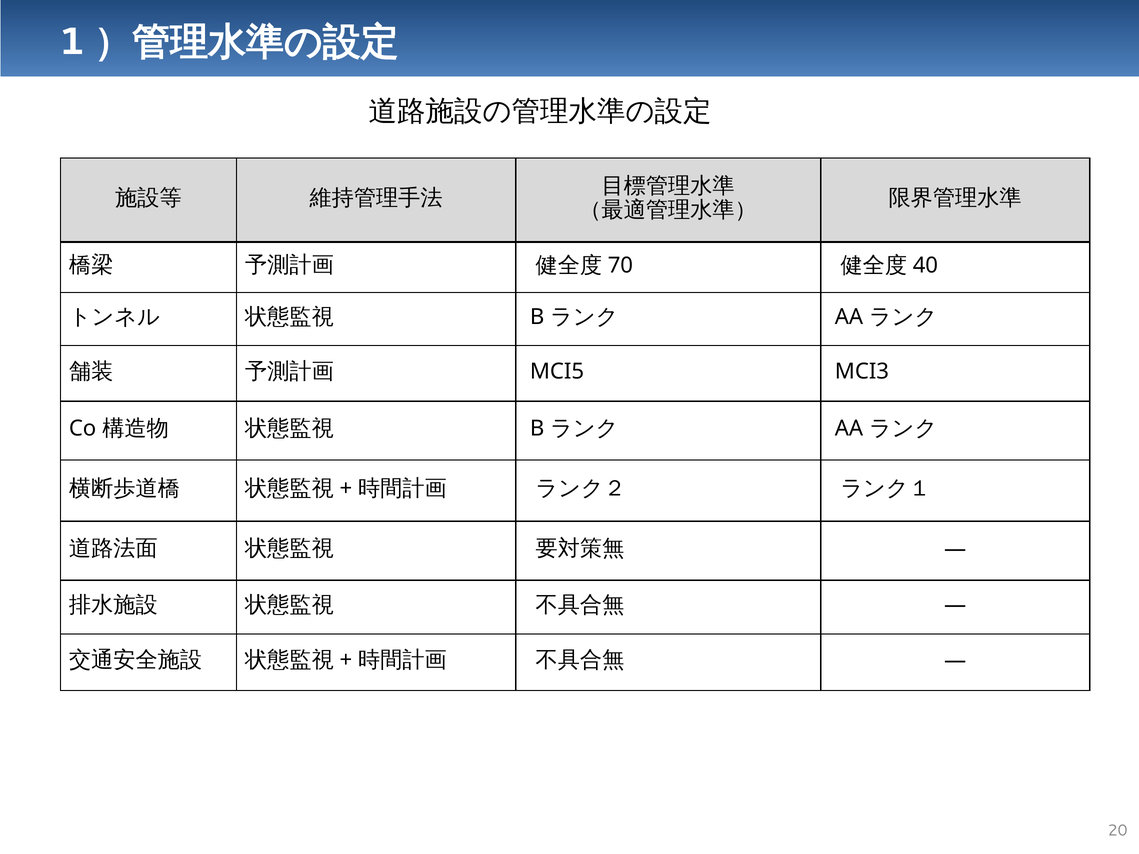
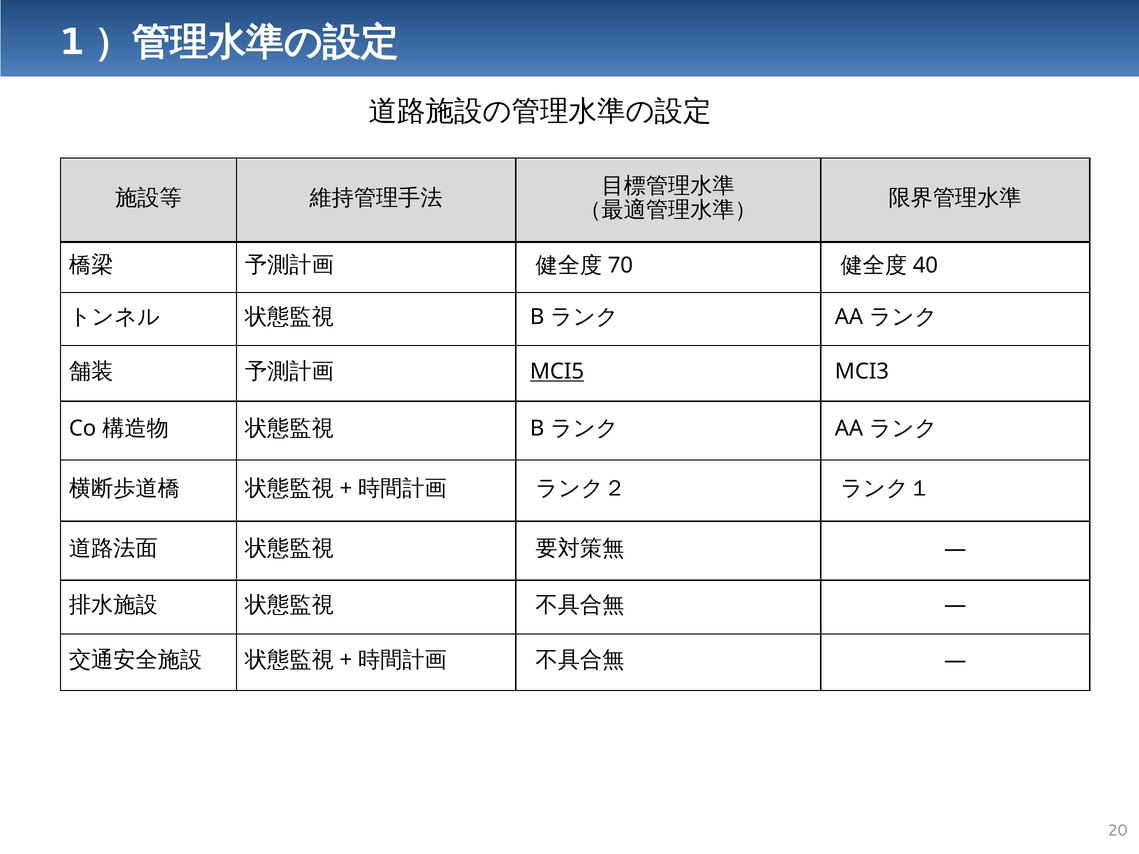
MCI5 underline: none -> present (557, 372)
